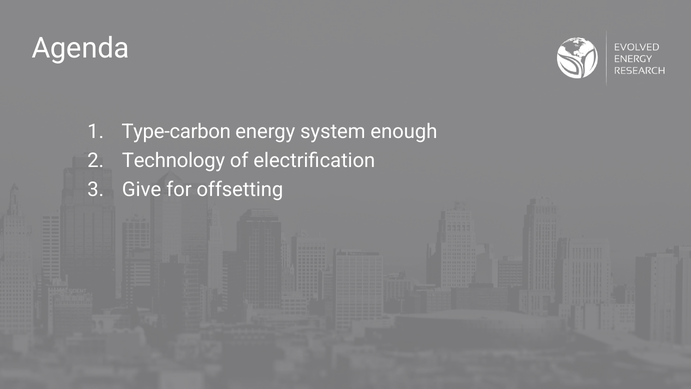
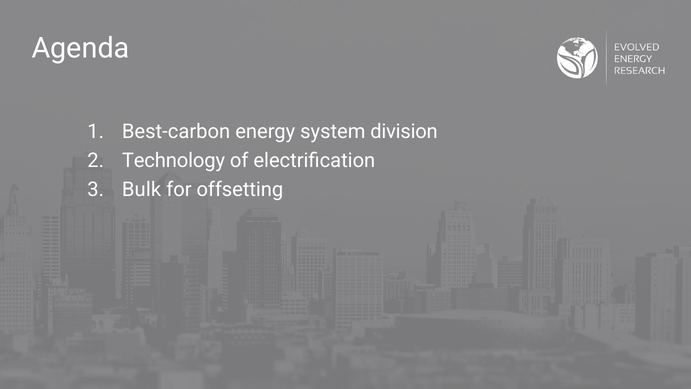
Type-carbon: Type-carbon -> Best-carbon (176, 132)
enough: enough -> division (404, 132)
Give: Give -> Bulk (142, 189)
